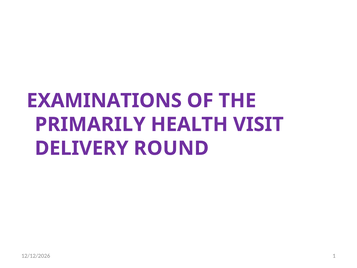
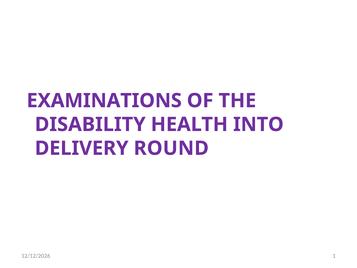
PRIMARILY: PRIMARILY -> DISABILITY (90, 124)
VISIT: VISIT -> INTO (258, 124)
